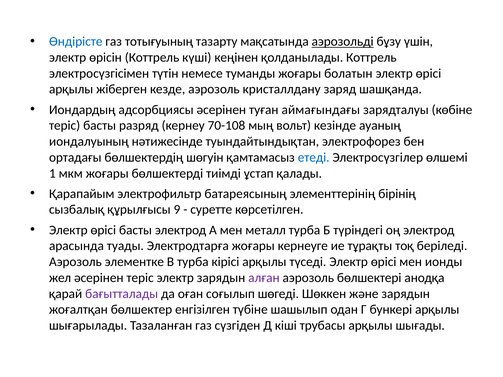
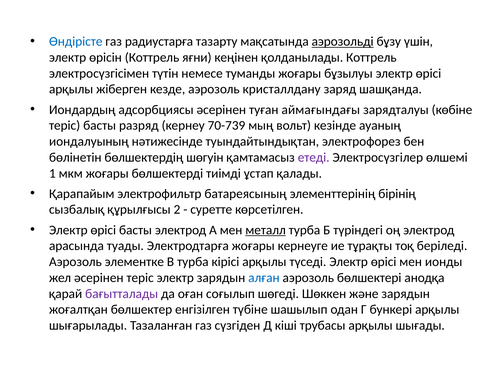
тотығуының: тотығуының -> радиустарға (159, 42)
күші: күші -> яғни (197, 58)
болатын: болатын -> бұзылуы (348, 73)
70-108: 70-108 -> 70-739 (226, 126)
ортадағы: ортадағы -> бөлінетін (75, 158)
етеді colour: blue -> purple (314, 158)
9: 9 -> 2 (177, 210)
металл underline: none -> present (266, 230)
алған colour: purple -> blue (264, 278)
